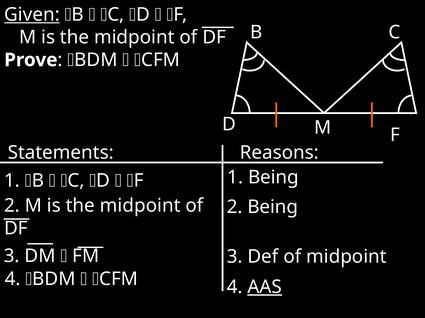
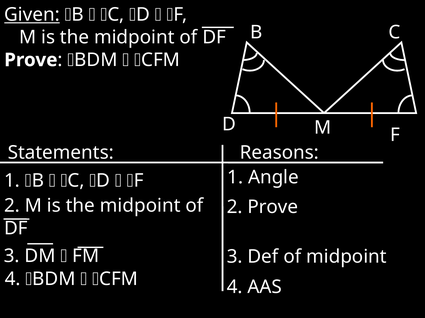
1 Being: Being -> Angle (273, 178)
2 Being: Being -> Prove (273, 207)
AAS underline: present -> none (265, 288)
